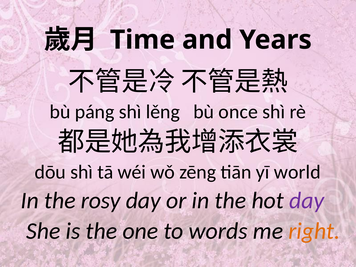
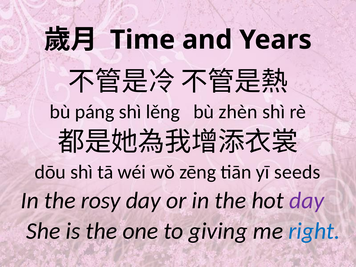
once: once -> zhèn (238, 112)
world: world -> seeds (297, 172)
words: words -> giving (218, 231)
right colour: orange -> blue (314, 231)
